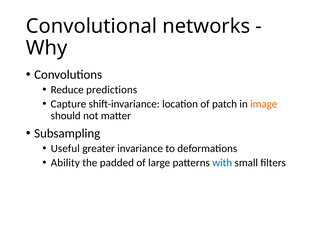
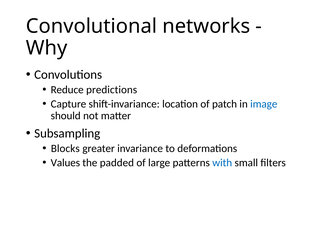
image colour: orange -> blue (264, 104)
Useful: Useful -> Blocks (65, 148)
Ability: Ability -> Values (65, 162)
